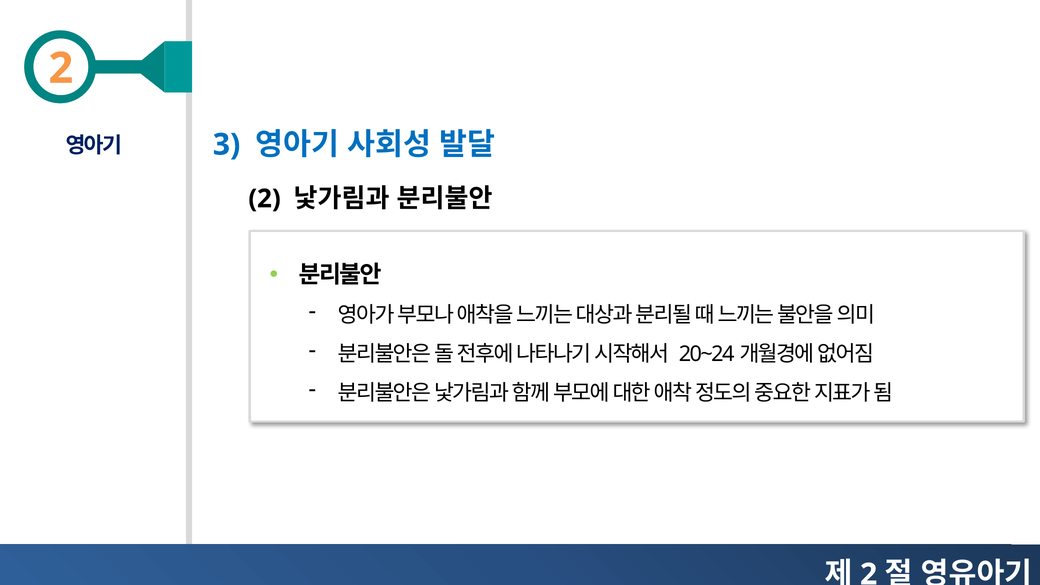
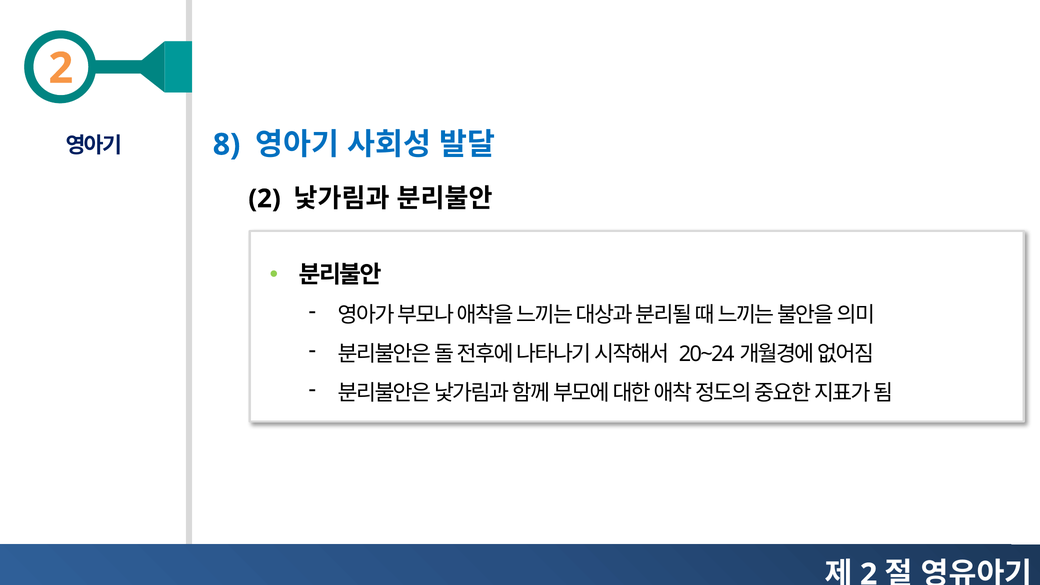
3: 3 -> 8 (227, 145)
